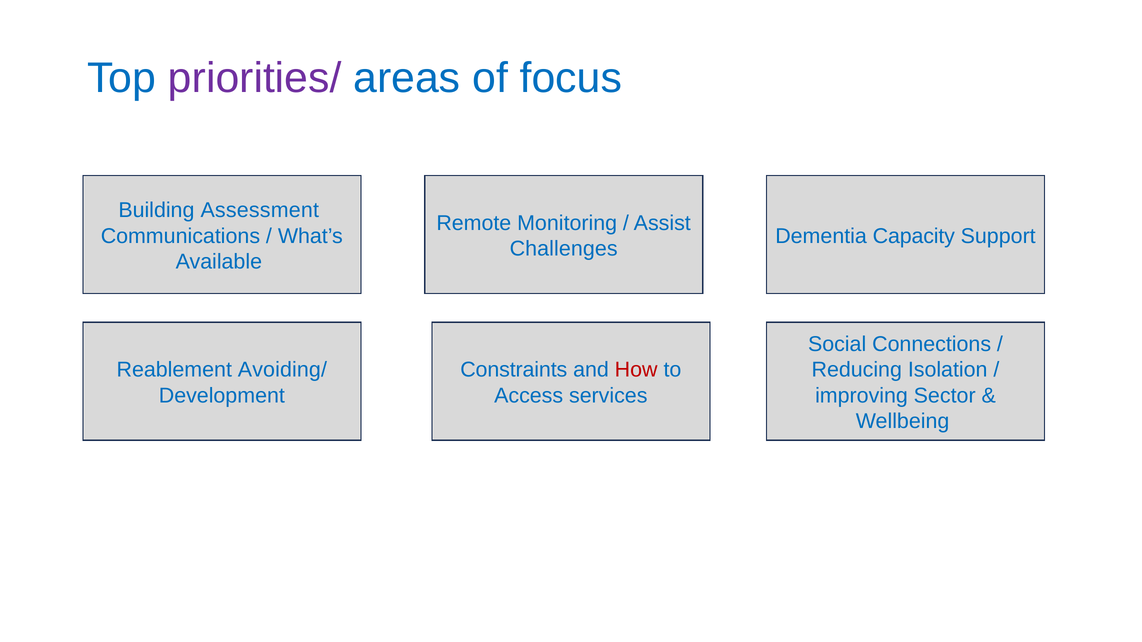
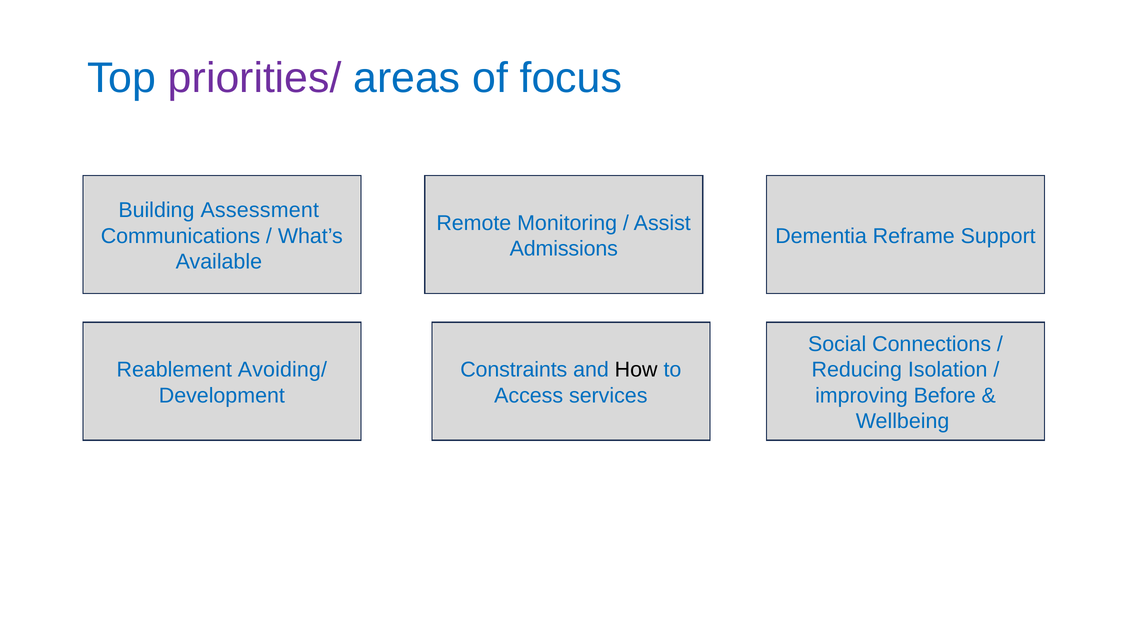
Capacity: Capacity -> Reframe (914, 236)
Challenges: Challenges -> Admissions (564, 249)
How colour: red -> black (636, 370)
Sector: Sector -> Before (945, 396)
